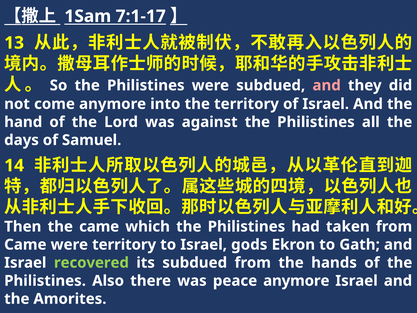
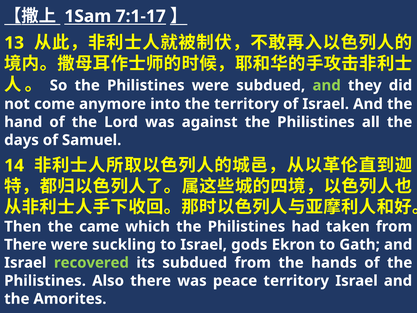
and colour: pink -> light green (327, 85)
Came: Came -> There (25, 244)
were territory: territory -> suckling (124, 244)
peace anymore: anymore -> territory (296, 281)
